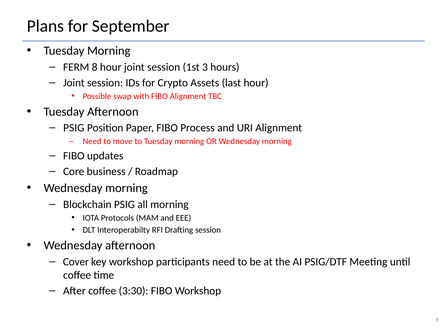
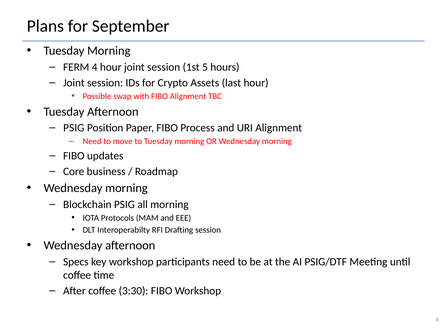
8: 8 -> 4 (95, 67)
3: 3 -> 5 (205, 67)
Cover: Cover -> Specs (76, 262)
